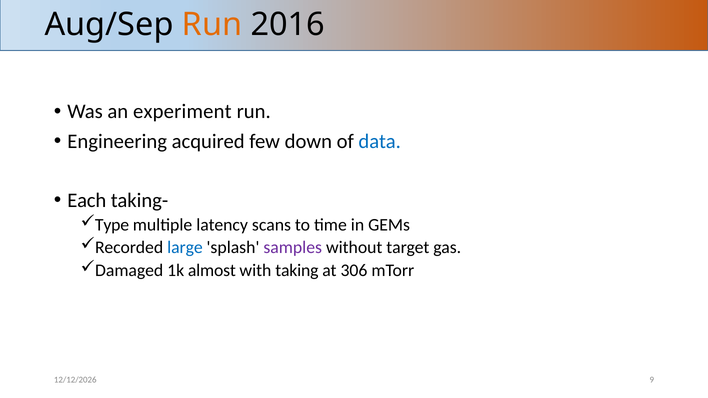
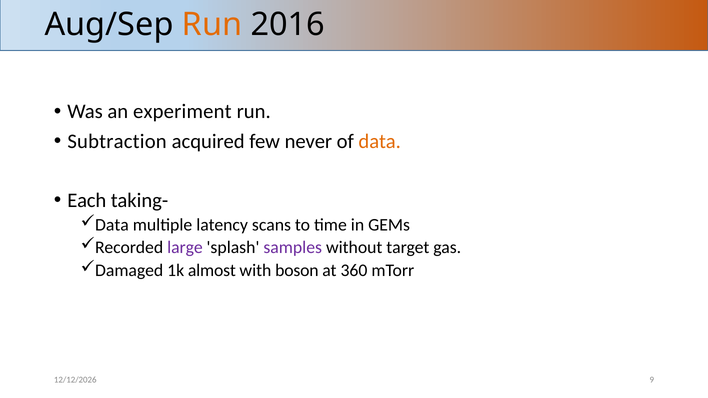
Engineering: Engineering -> Subtraction (117, 141)
down: down -> never (308, 141)
data colour: blue -> orange (380, 141)
Type: Type -> Data (112, 225)
large colour: blue -> purple (185, 248)
taking: taking -> boson (297, 271)
306: 306 -> 360 (354, 271)
